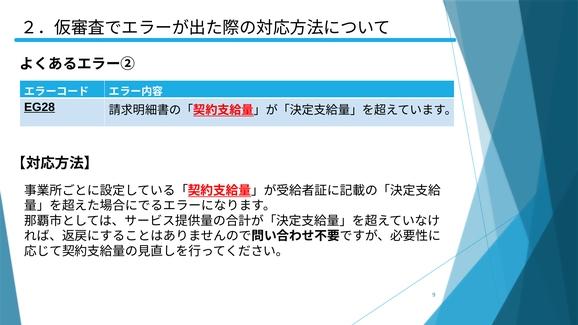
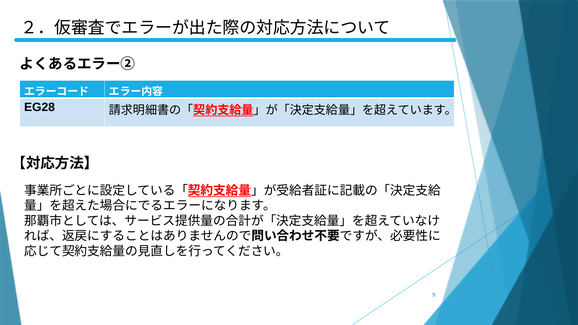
EG28 underline: present -> none (40, 107)
